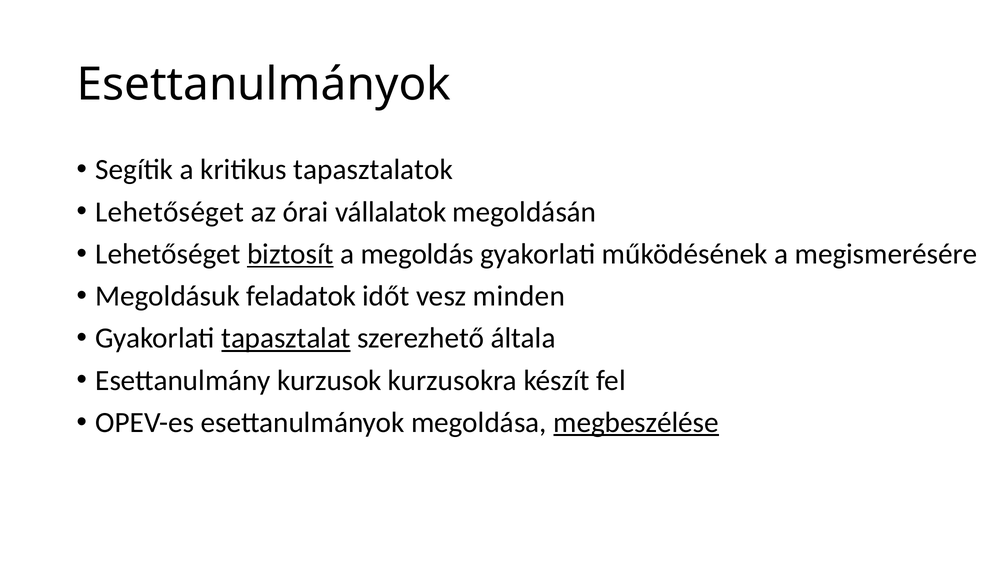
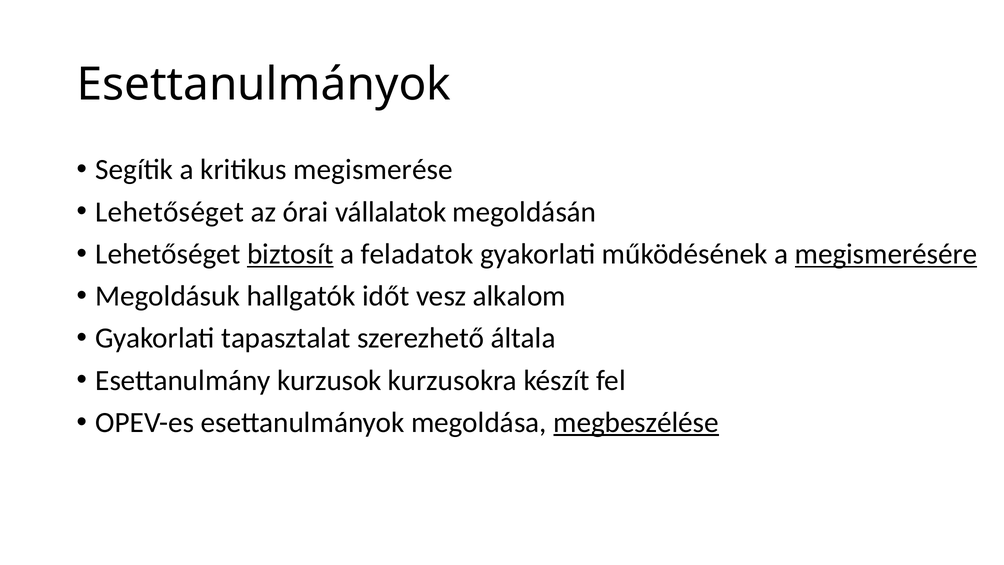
tapasztalatok: tapasztalatok -> megismerése (373, 170)
megoldás: megoldás -> feladatok (417, 254)
megismerésére underline: none -> present (886, 254)
feladatok: feladatok -> hallgatók (301, 296)
minden: minden -> alkalom (519, 296)
tapasztalat underline: present -> none (286, 338)
